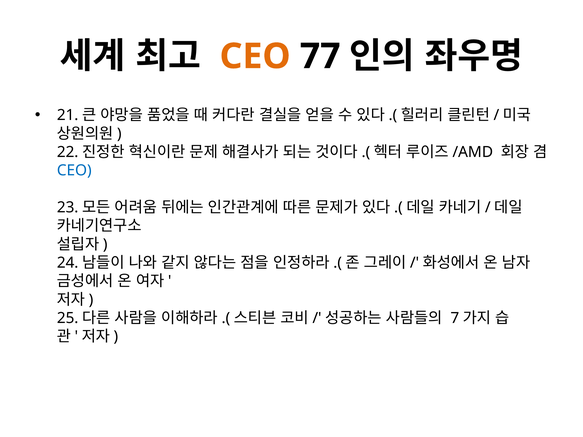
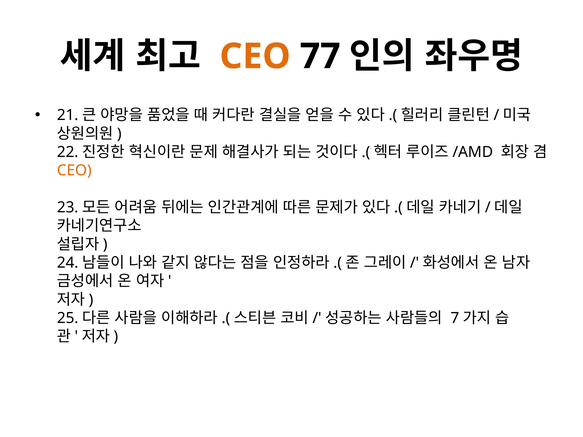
CEO colour: blue -> orange (74, 171)
